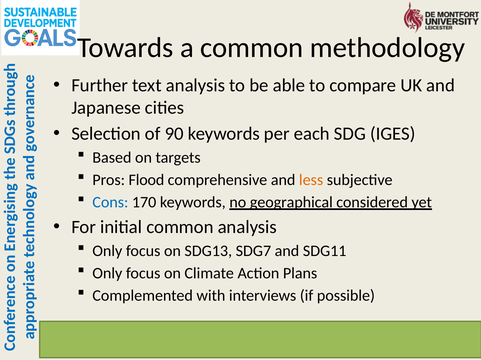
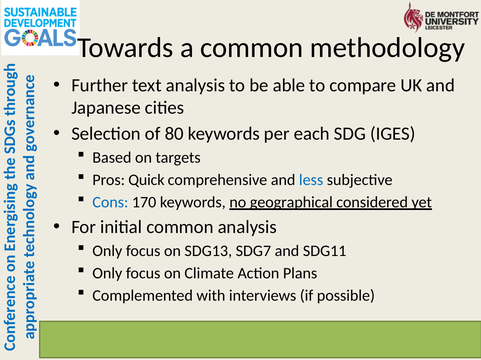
90: 90 -> 80 (174, 134)
Flood: Flood -> Quick (146, 180)
less colour: orange -> blue (311, 180)
